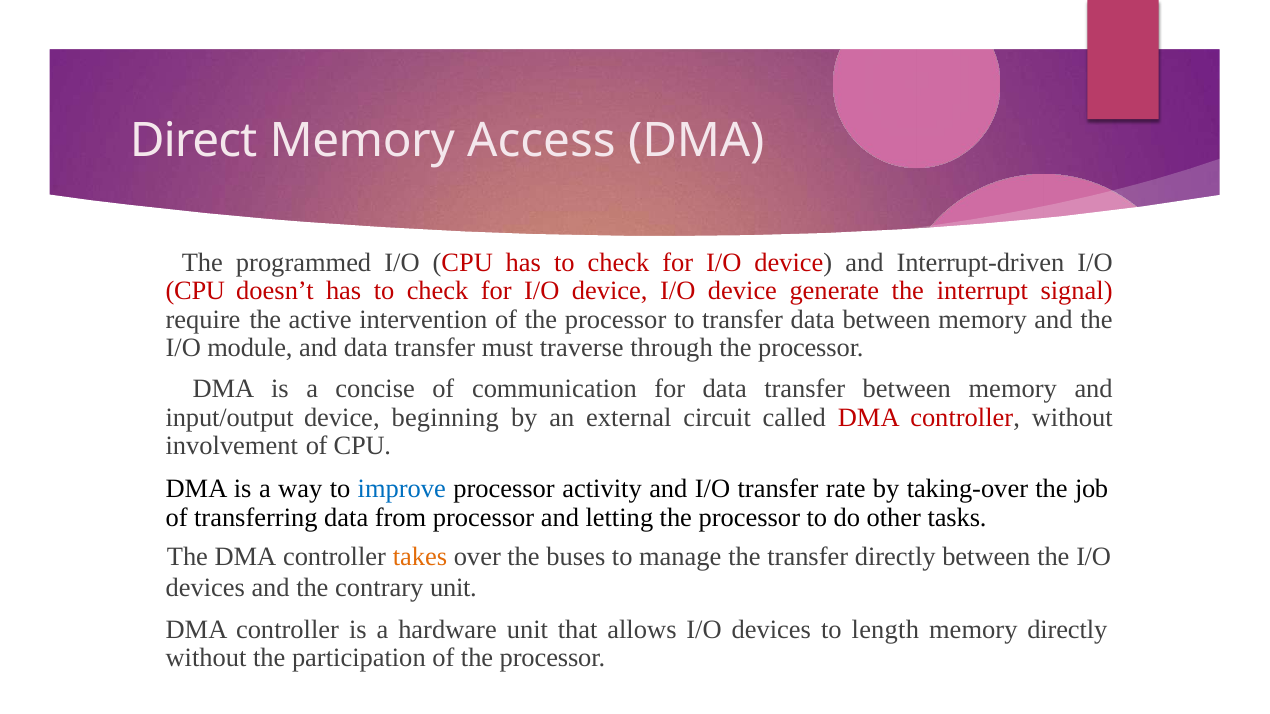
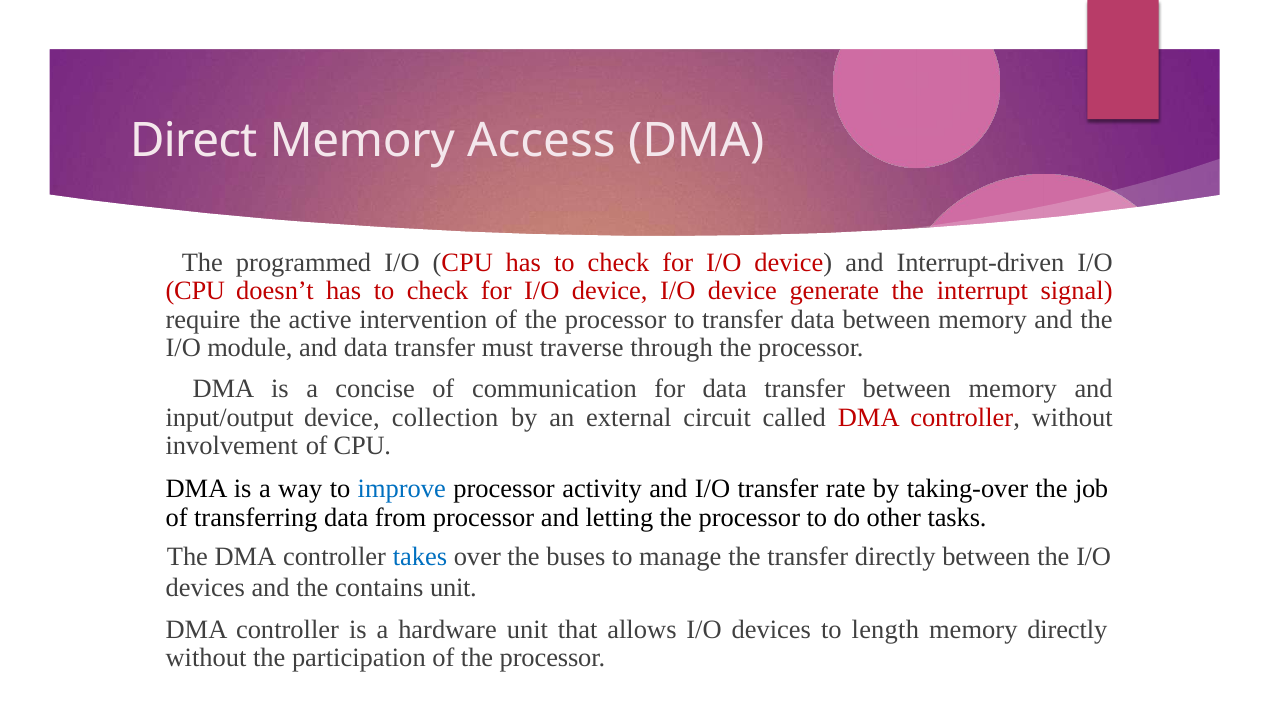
beginning: beginning -> collection (445, 418)
takes colour: orange -> blue (420, 558)
contrary: contrary -> contains (379, 588)
